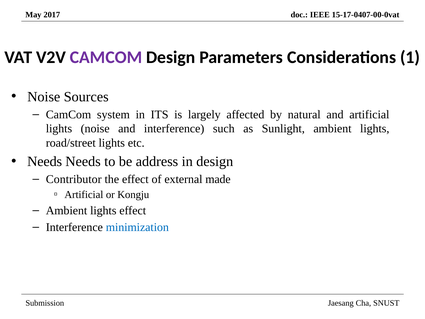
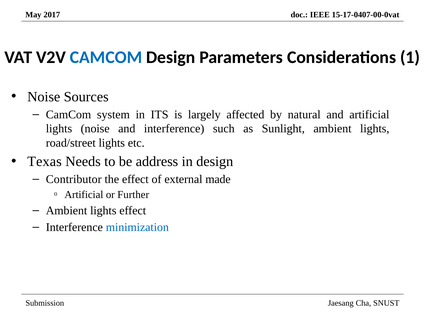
CAMCOM colour: purple -> blue (106, 57)
Needs: Needs -> Texas (45, 161)
Kongju: Kongju -> Further (133, 195)
